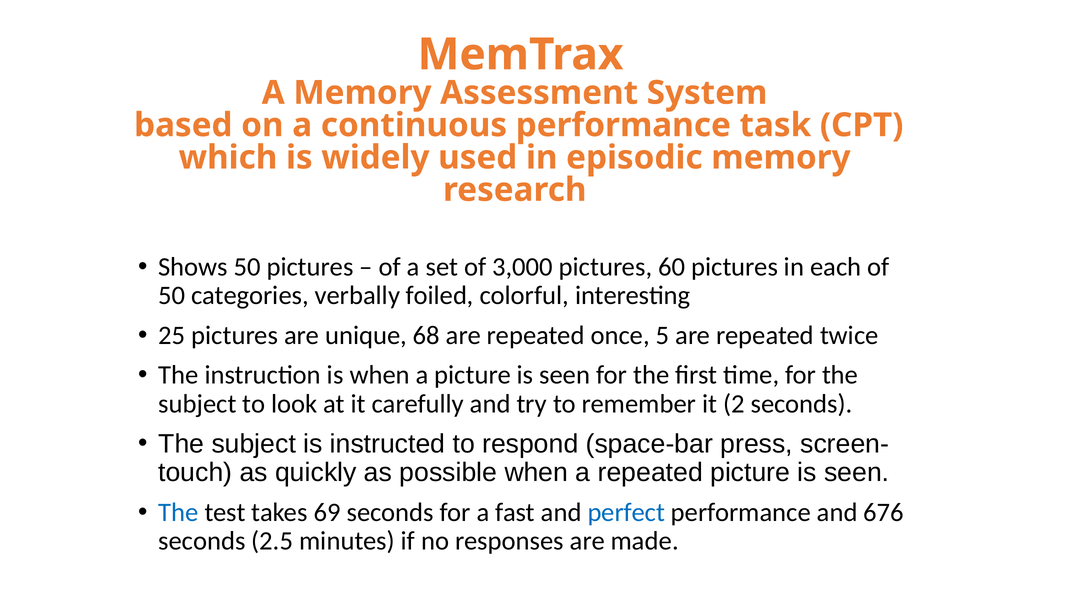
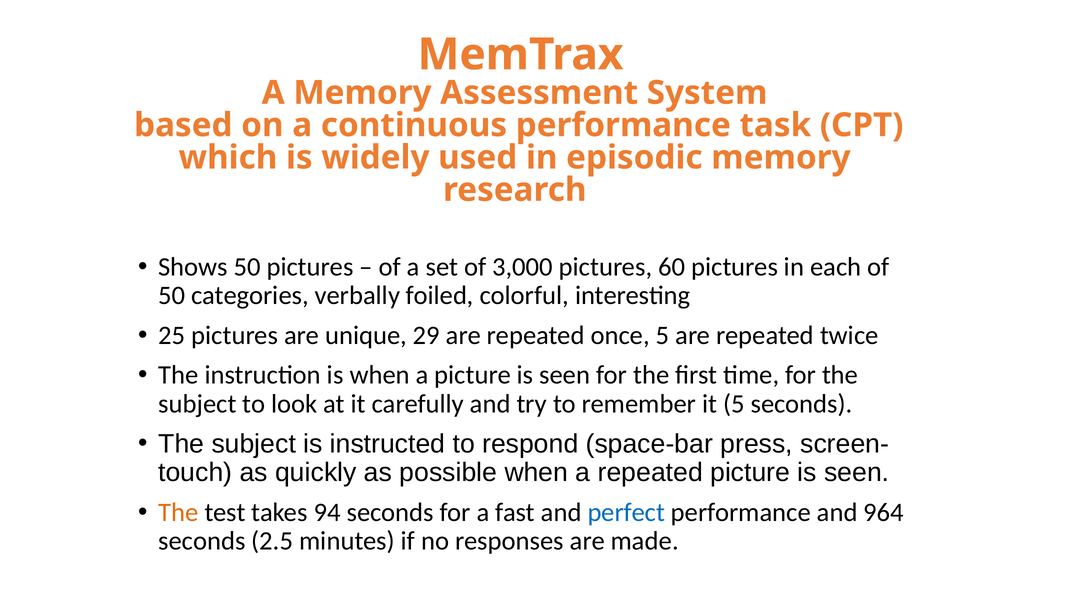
68: 68 -> 29 (426, 335)
it 2: 2 -> 5 (734, 404)
The colour: blue -> orange (178, 512)
69: 69 -> 94 (327, 512)
676: 676 -> 964 (884, 512)
